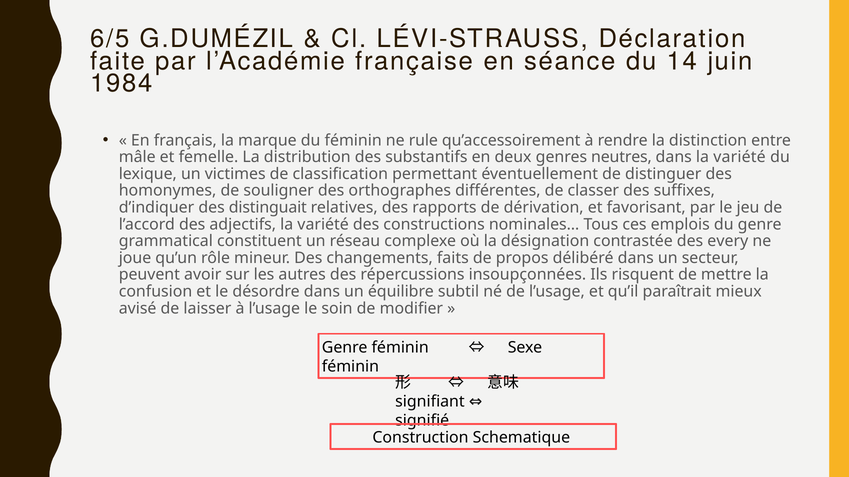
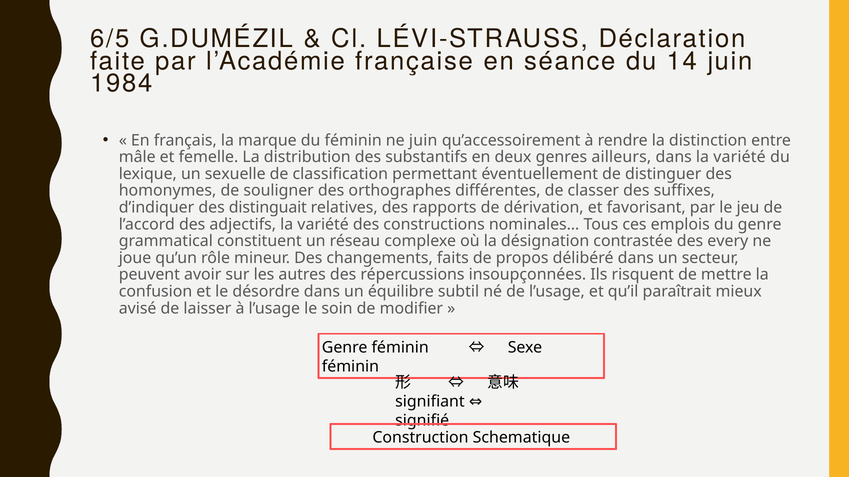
ne rule: rule -> juin (423, 140)
neutres: neutres -> ailleurs (621, 157)
victimes: victimes -> sexuelle (235, 174)
